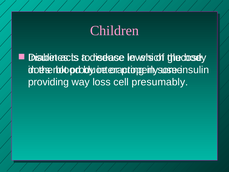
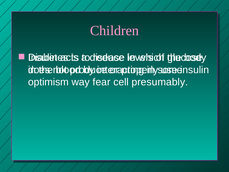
providing: providing -> optimism (48, 82)
loss: loss -> fear (102, 82)
